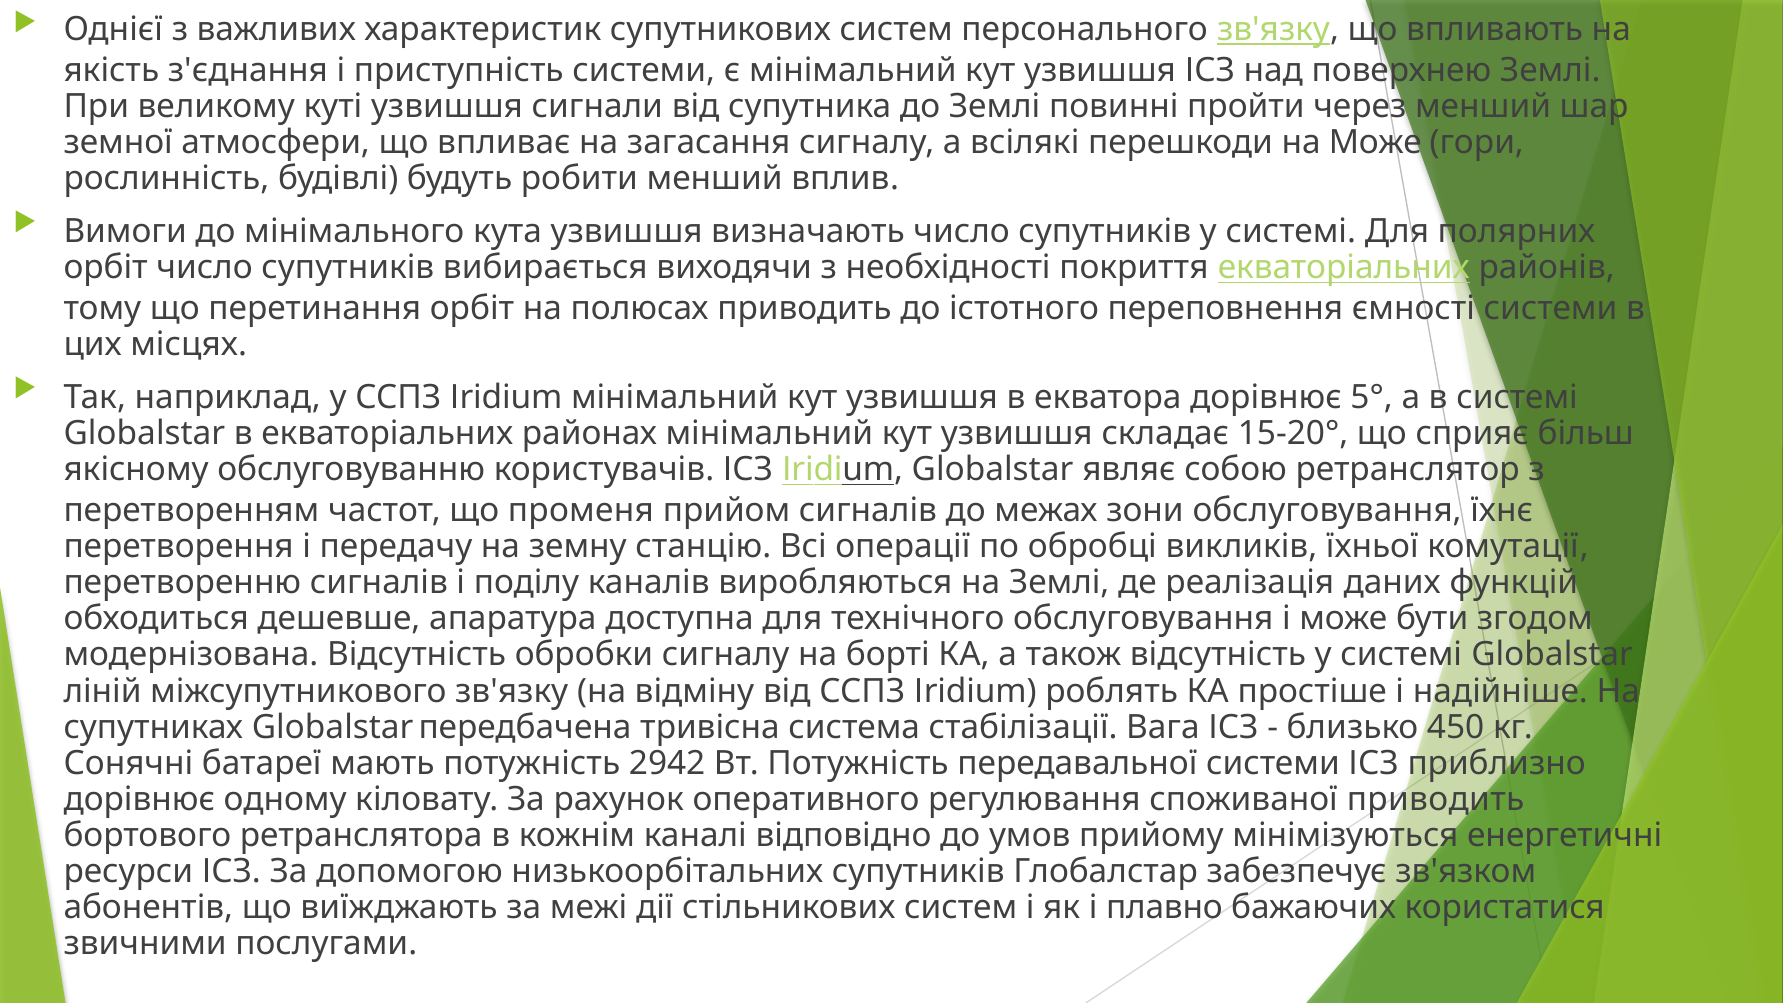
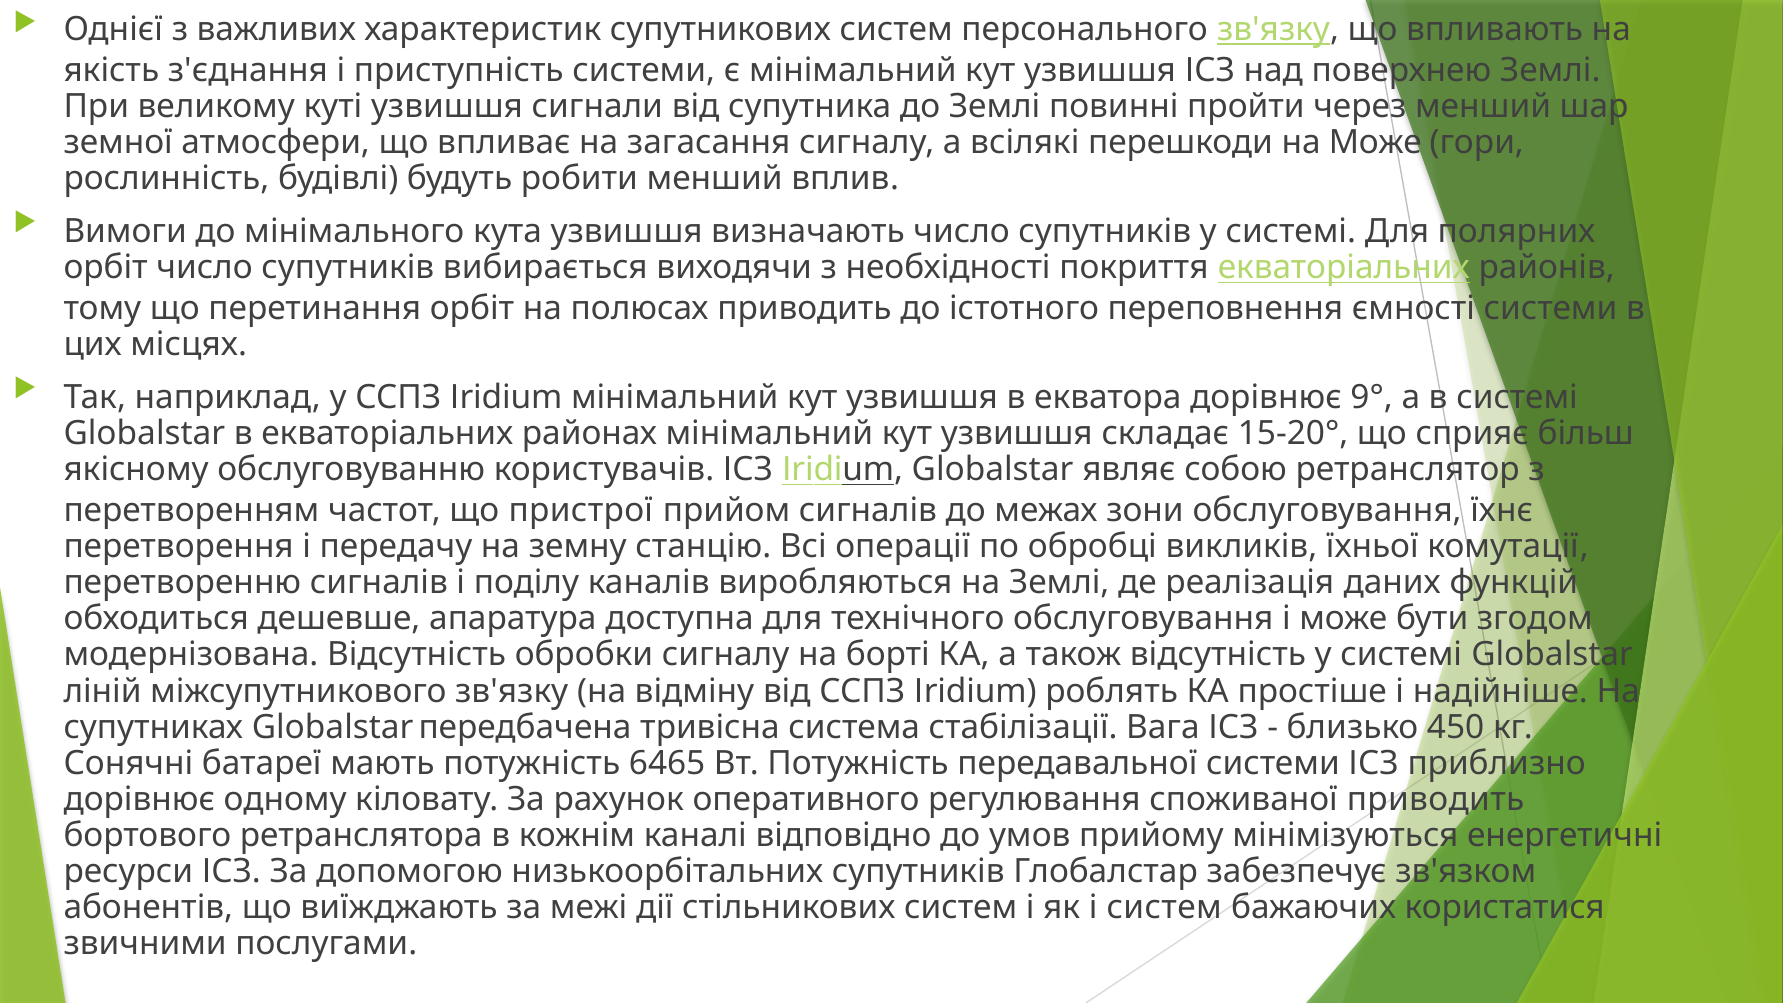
5°: 5° -> 9° (1372, 397)
променя: променя -> пристрої (581, 510)
2942: 2942 -> 6465 (667, 763)
і плавно: плавно -> систем (1164, 908)
